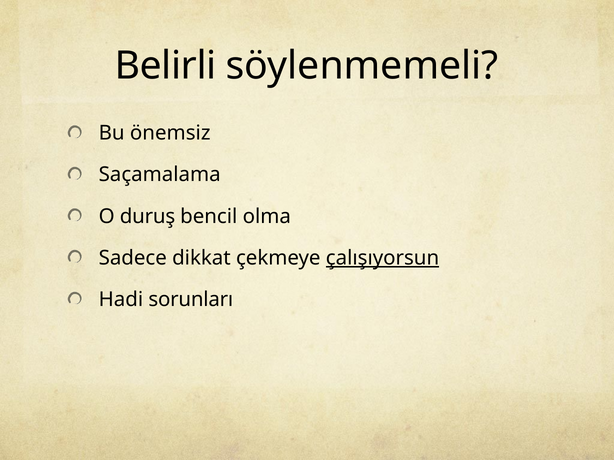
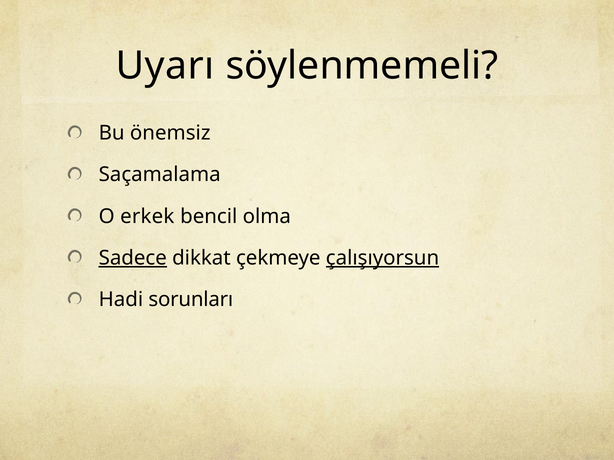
Belirli: Belirli -> Uyarı (165, 66)
duruş: duruş -> erkek (147, 217)
Sadece underline: none -> present (133, 258)
